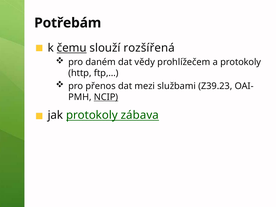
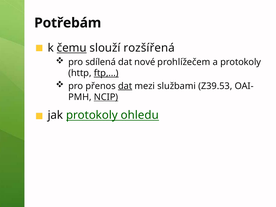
daném: daném -> sdílená (101, 62)
vědy: vědy -> nové (145, 62)
ftp,… underline: none -> present (106, 73)
dat underline: none -> present (125, 86)
Z39.23: Z39.23 -> Z39.53 (215, 86)
zábava: zábava -> ohledu (140, 115)
